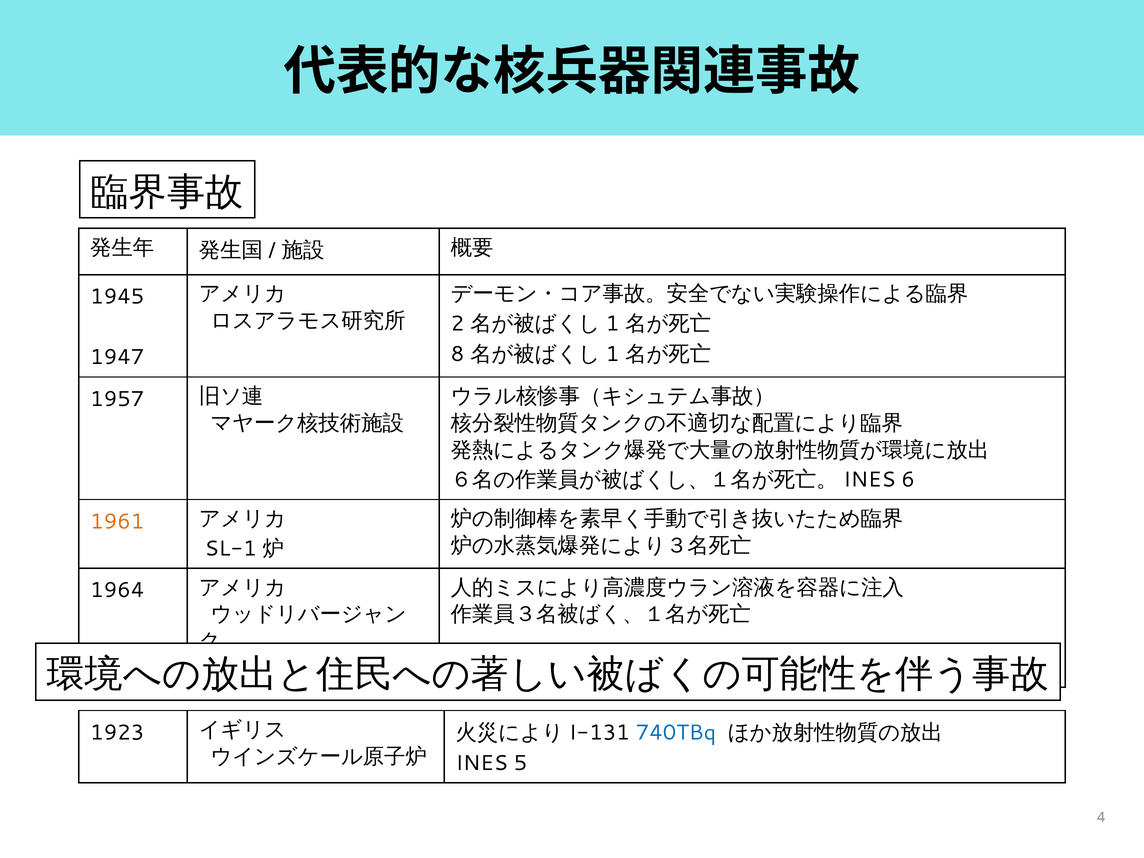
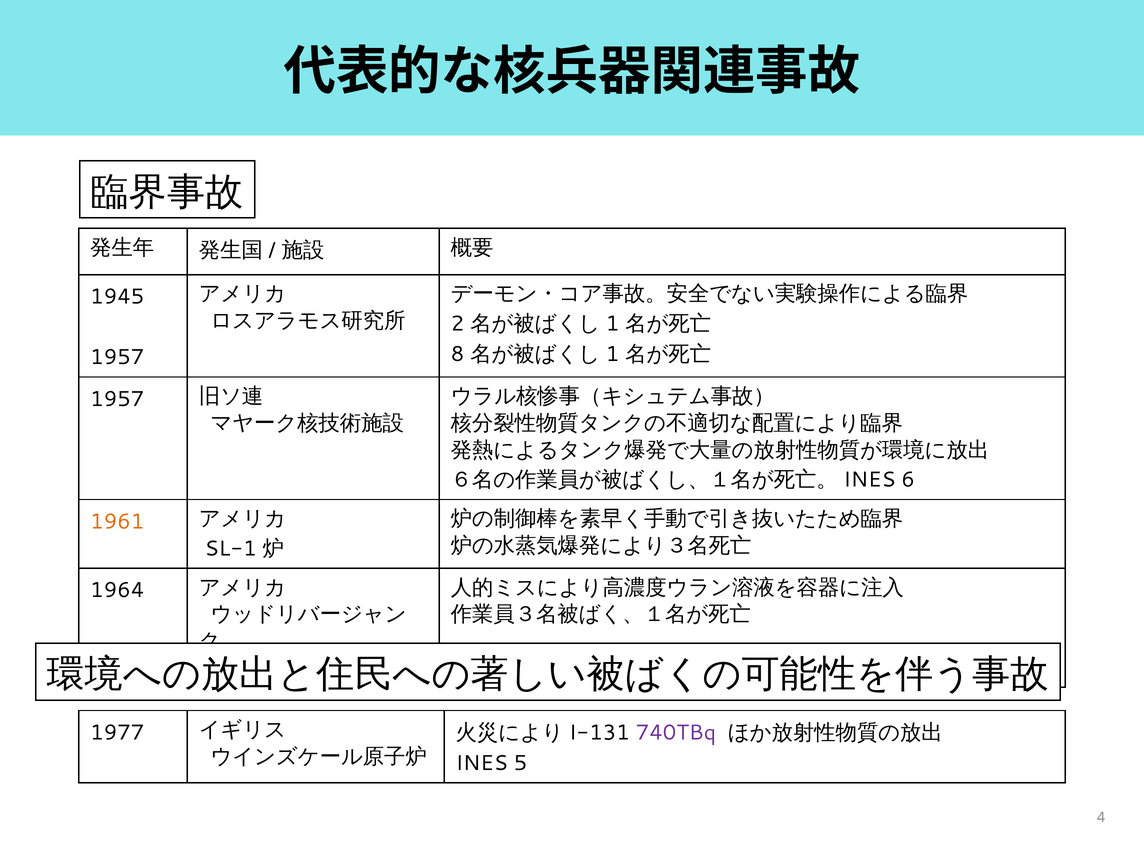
1947: 1947 -> 1957 (117, 357)
1923: 1923 -> 1977 (117, 733)
740TBq colour: blue -> purple (676, 733)
